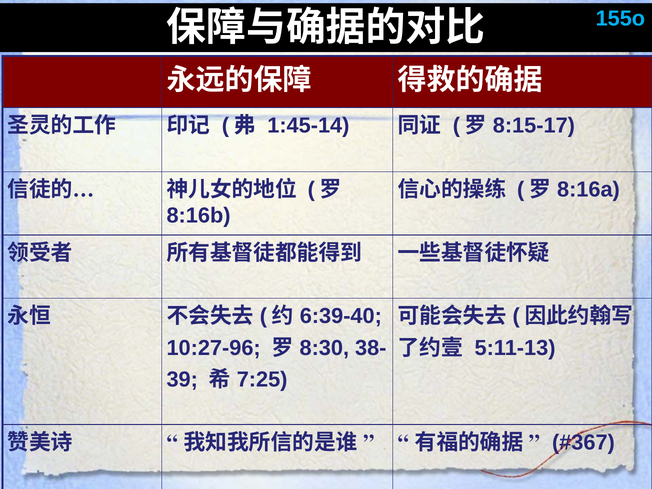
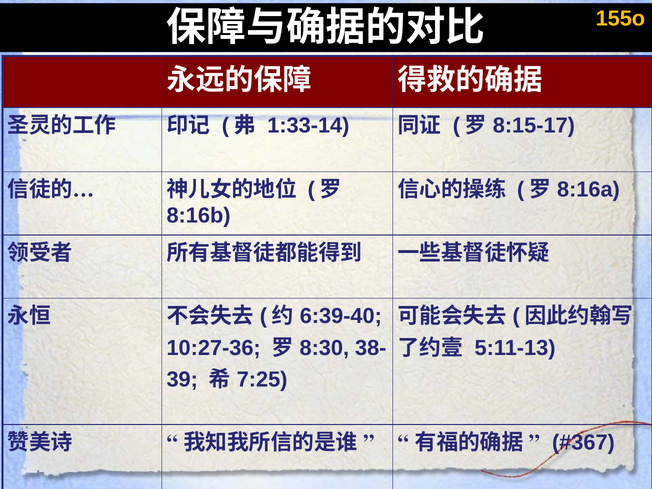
155o colour: light blue -> yellow (620, 19)
1:45-14: 1:45-14 -> 1:33-14 (308, 125)
10:27-96: 10:27-96 -> 10:27-36 (214, 348)
